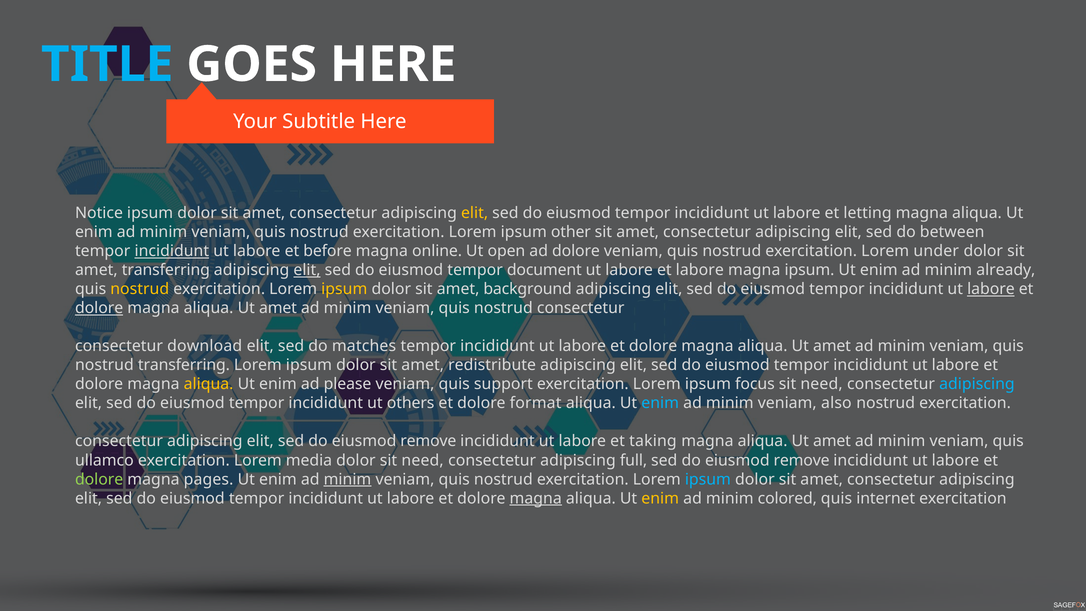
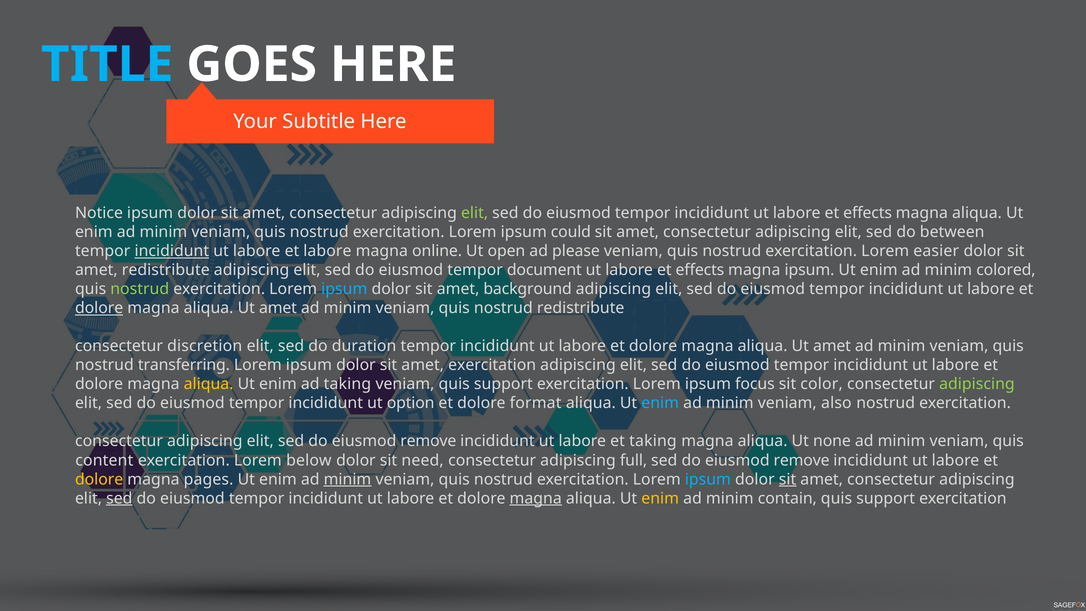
elit colour: yellow -> light green (475, 213)
letting: letting -> effects (868, 213)
other: other -> could (571, 232)
et before: before -> labore (327, 251)
ad dolore: dolore -> please (576, 251)
under: under -> easier (936, 251)
amet transferring: transferring -> redistribute (166, 270)
elit underline: present -> none (307, 270)
labore: labore -> effects (700, 270)
already: already -> colored (1006, 270)
nostrud colour: yellow -> light green (140, 289)
ipsum colour: yellow -> light blue (344, 289)
labore underline: present -> none (991, 289)
nostrud consectetur: consectetur -> redistribute (581, 308)
download: download -> discretion (205, 346)
matches: matches -> duration (364, 346)
amet redistribute: redistribute -> exercitation (492, 365)
ad please: please -> taking (347, 384)
need: need -> color (822, 384)
adipiscing colour: light blue -> light green (977, 384)
others: others -> option (411, 403)
amet: amet -> none (832, 441)
ullamco: ullamco -> content (104, 460)
media: media -> below (309, 460)
dolore colour: light green -> yellow (99, 479)
sit underline: none -> present (788, 479)
sed underline: none -> present (119, 498)
colored: colored -> contain (787, 498)
internet: internet -> support (886, 498)
